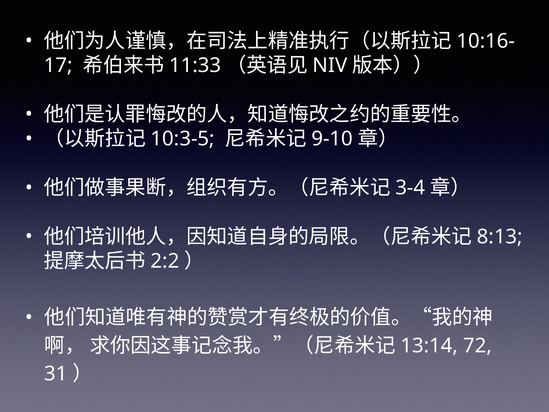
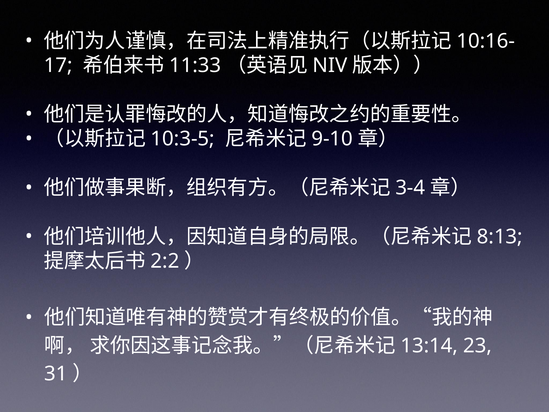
72: 72 -> 23 (478, 345)
